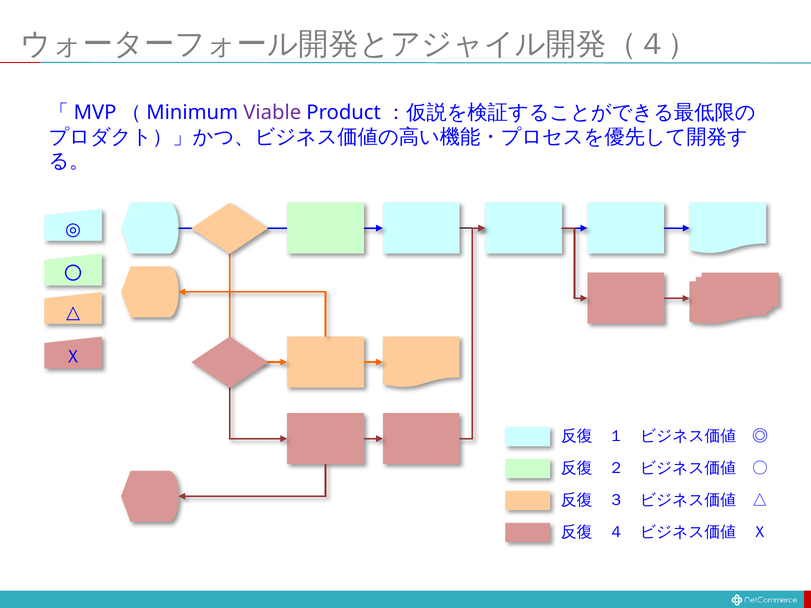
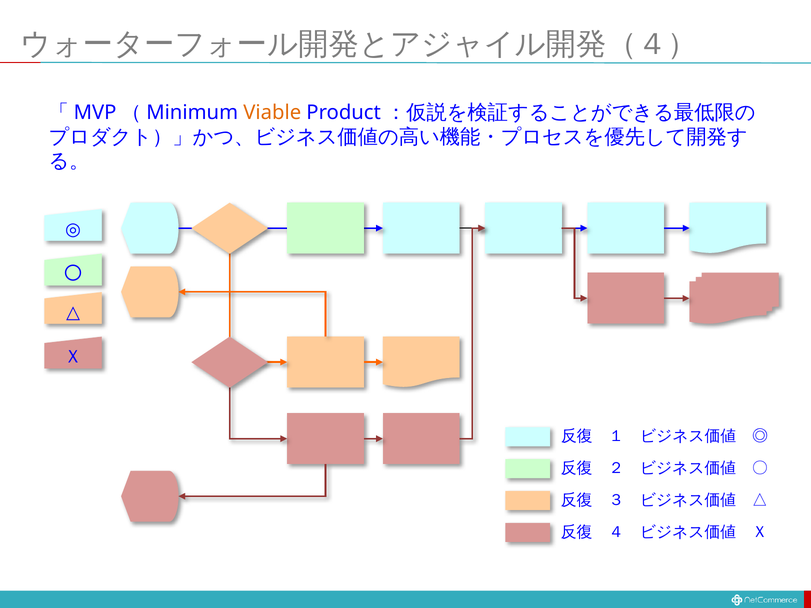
Viable colour: purple -> orange (272, 113)
